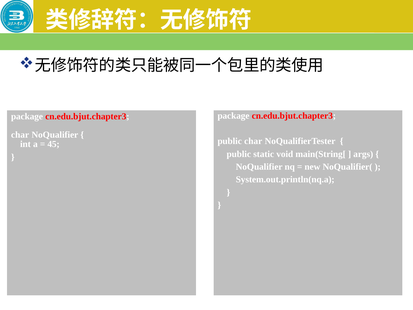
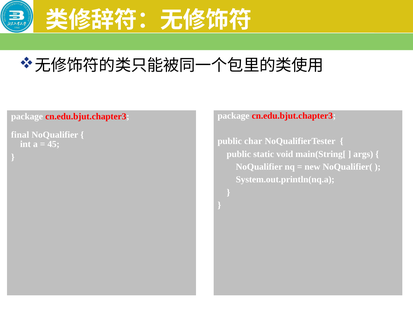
char: char -> final (20, 135)
